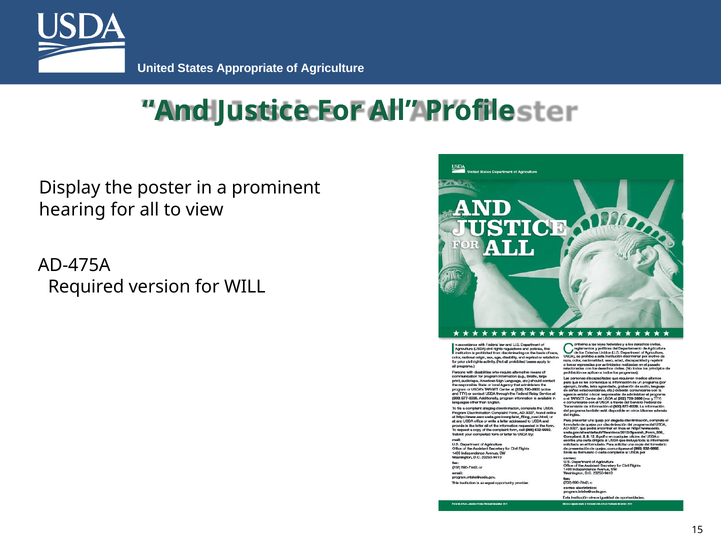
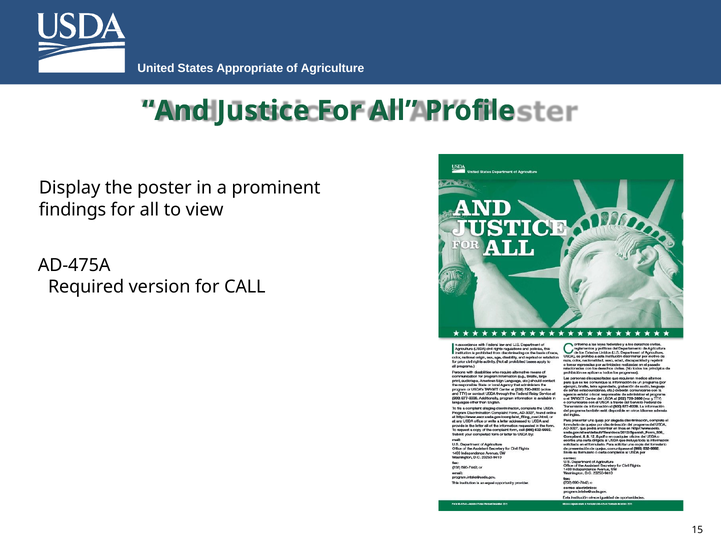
hearing: hearing -> findings (73, 210)
WILL: WILL -> CALL (245, 287)
